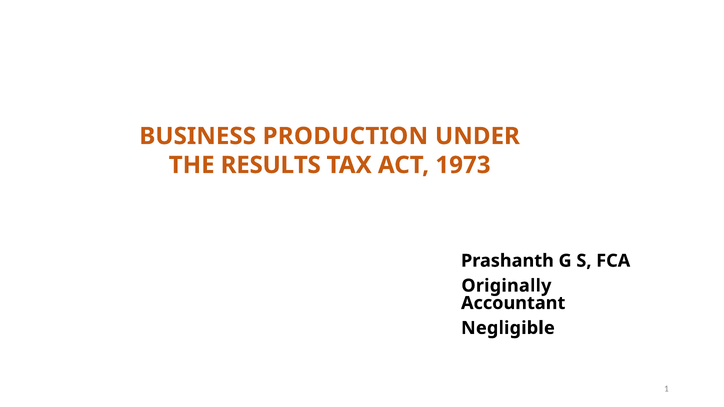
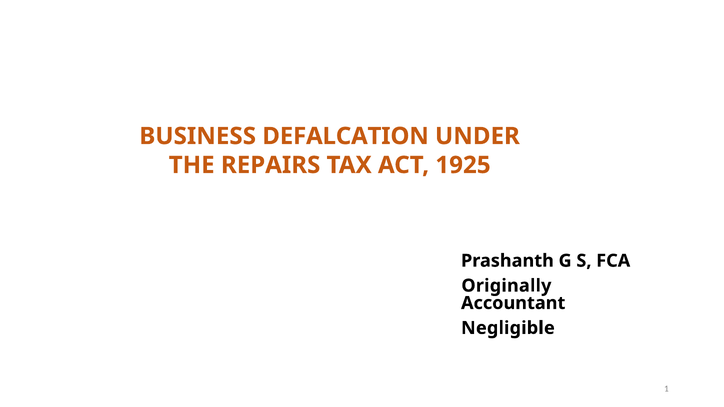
PRODUCTION: PRODUCTION -> DEFALCATION (346, 136)
RESULTS: RESULTS -> REPAIRS (271, 165)
1973: 1973 -> 1925 (463, 165)
